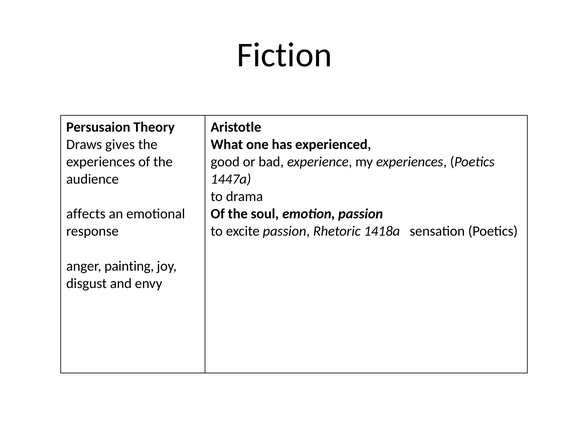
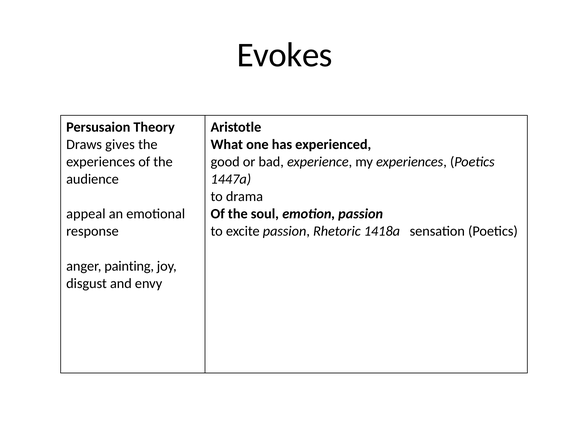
Fiction: Fiction -> Evokes (285, 55)
affects: affects -> appeal (86, 214)
